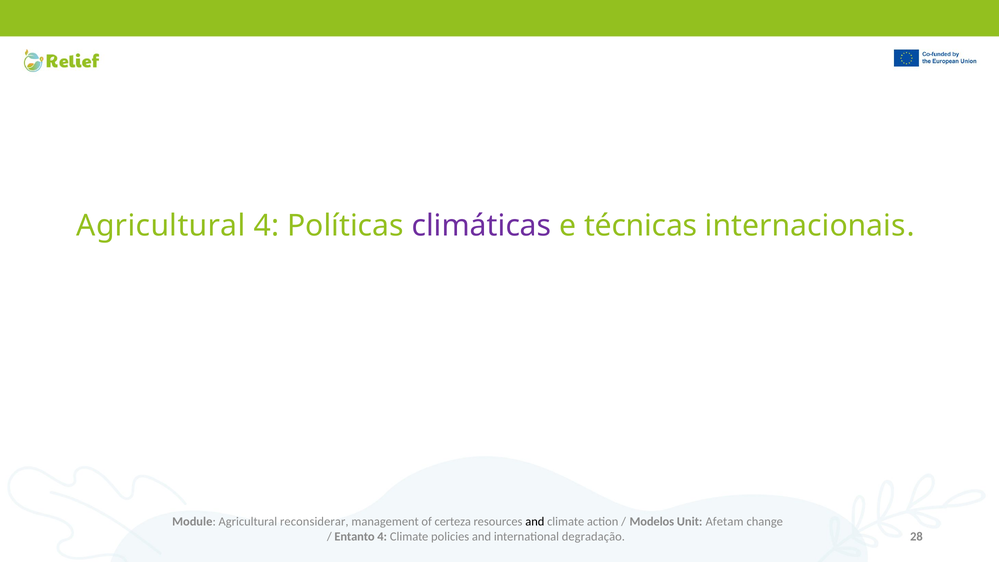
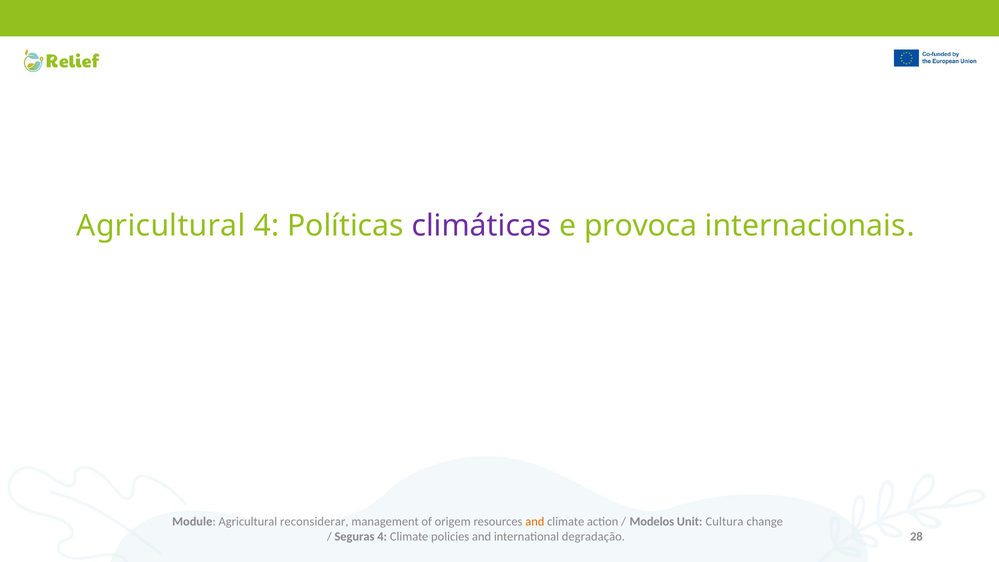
técnicas: técnicas -> provoca (641, 226)
certeza: certeza -> origem (453, 522)
and colour: black -> orange (535, 522)
Afetam: Afetam -> Cultura (724, 522)
Entanto: Entanto -> Seguras (355, 537)
